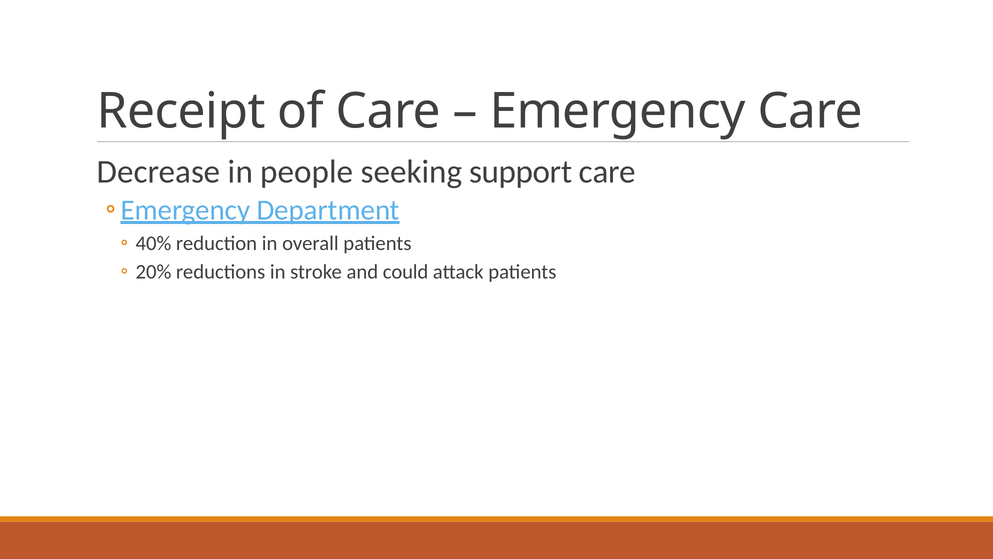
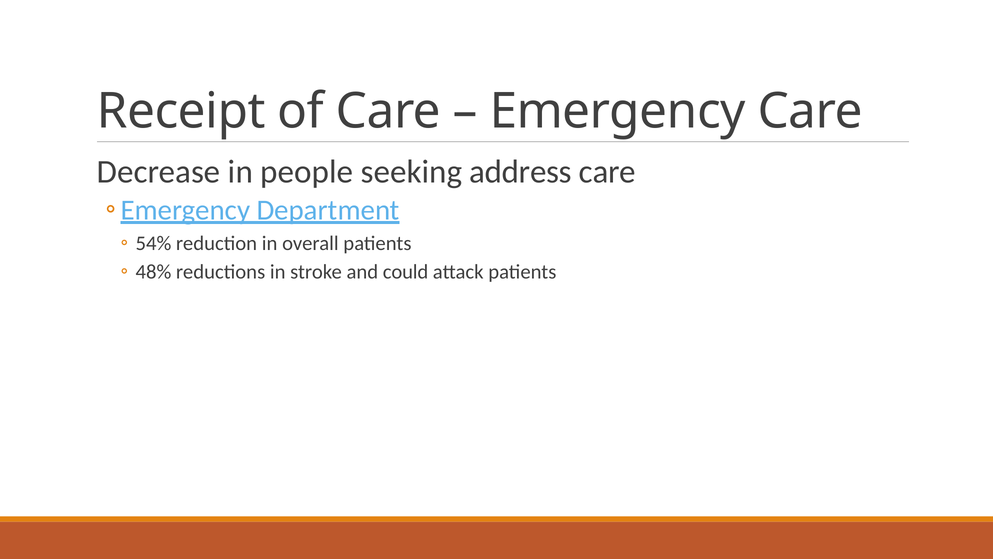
support: support -> address (521, 172)
40%: 40% -> 54% (153, 243)
20%: 20% -> 48% (153, 272)
